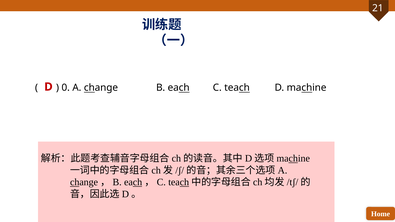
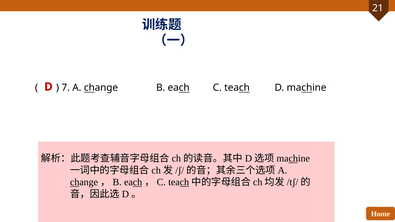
0: 0 -> 7 (66, 88)
